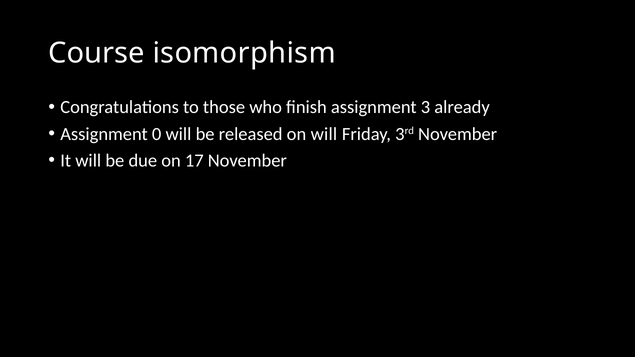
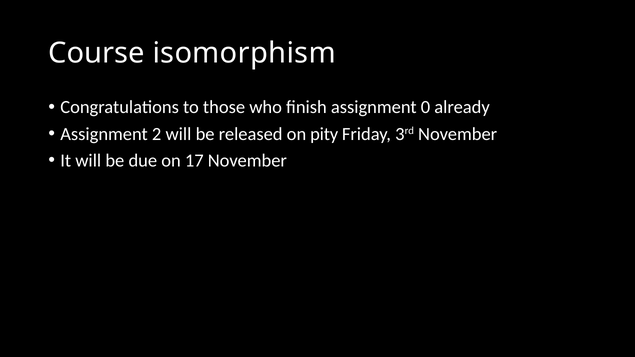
3: 3 -> 0 (425, 107)
0: 0 -> 2 (157, 134)
on will: will -> pity (324, 134)
